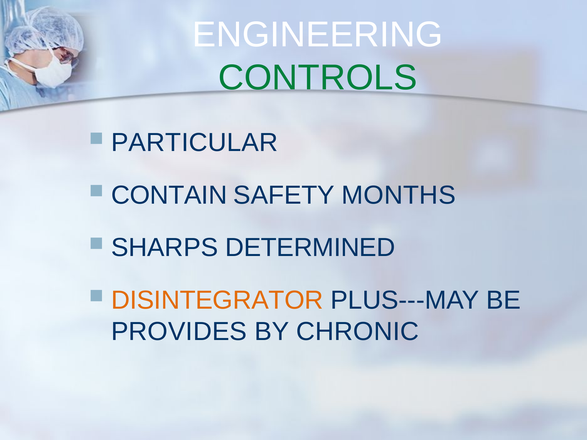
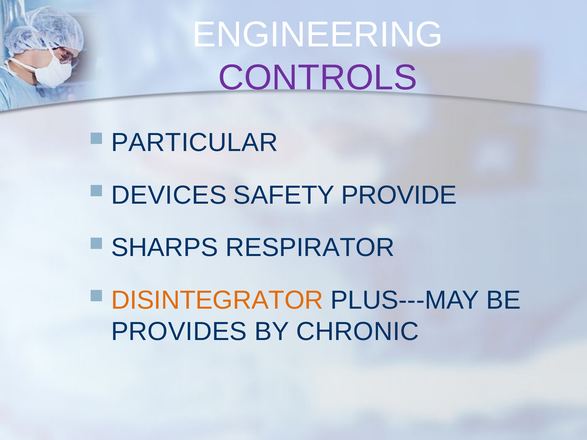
CONTROLS colour: green -> purple (318, 78)
CONTAIN: CONTAIN -> DEVICES (169, 195)
MONTHS: MONTHS -> PROVIDE (399, 195)
DETERMINED: DETERMINED -> RESPIRATOR (310, 248)
